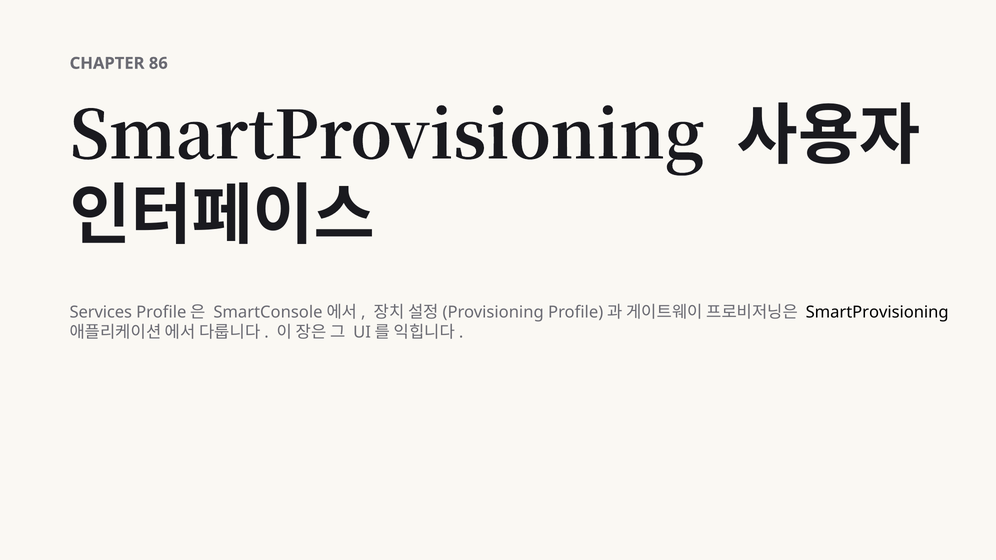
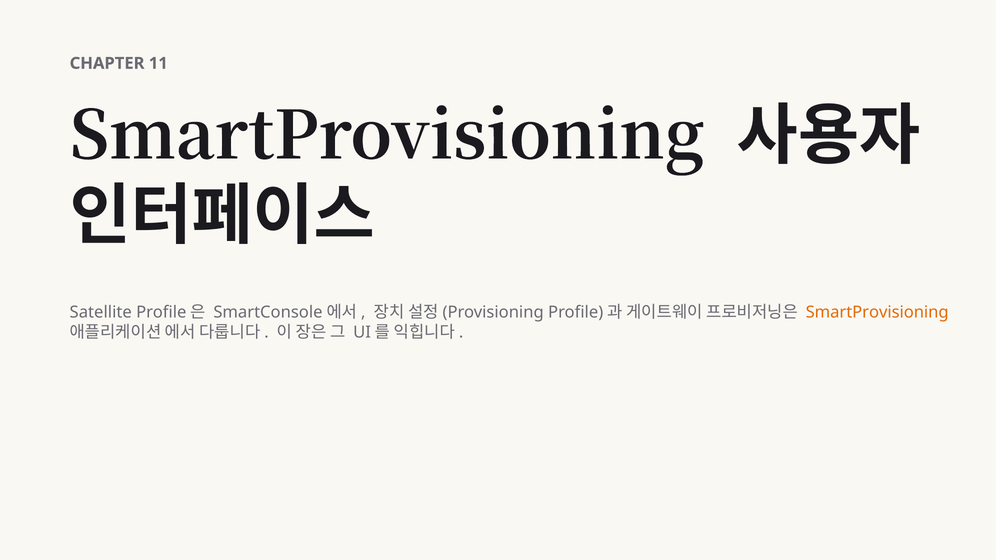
86: 86 -> 11 (158, 63)
Services: Services -> Satellite (101, 312)
SmartProvisioning colour: black -> orange (877, 312)
